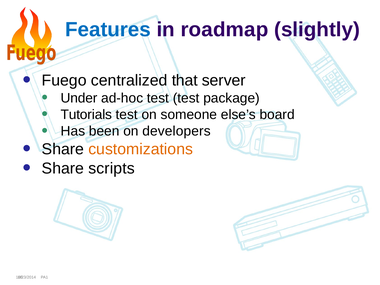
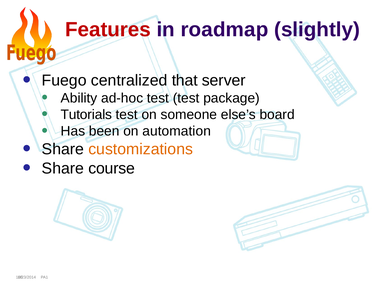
Features colour: blue -> red (108, 30)
Under: Under -> Ability (79, 98)
developers: developers -> automation (177, 131)
scripts: scripts -> course (112, 168)
